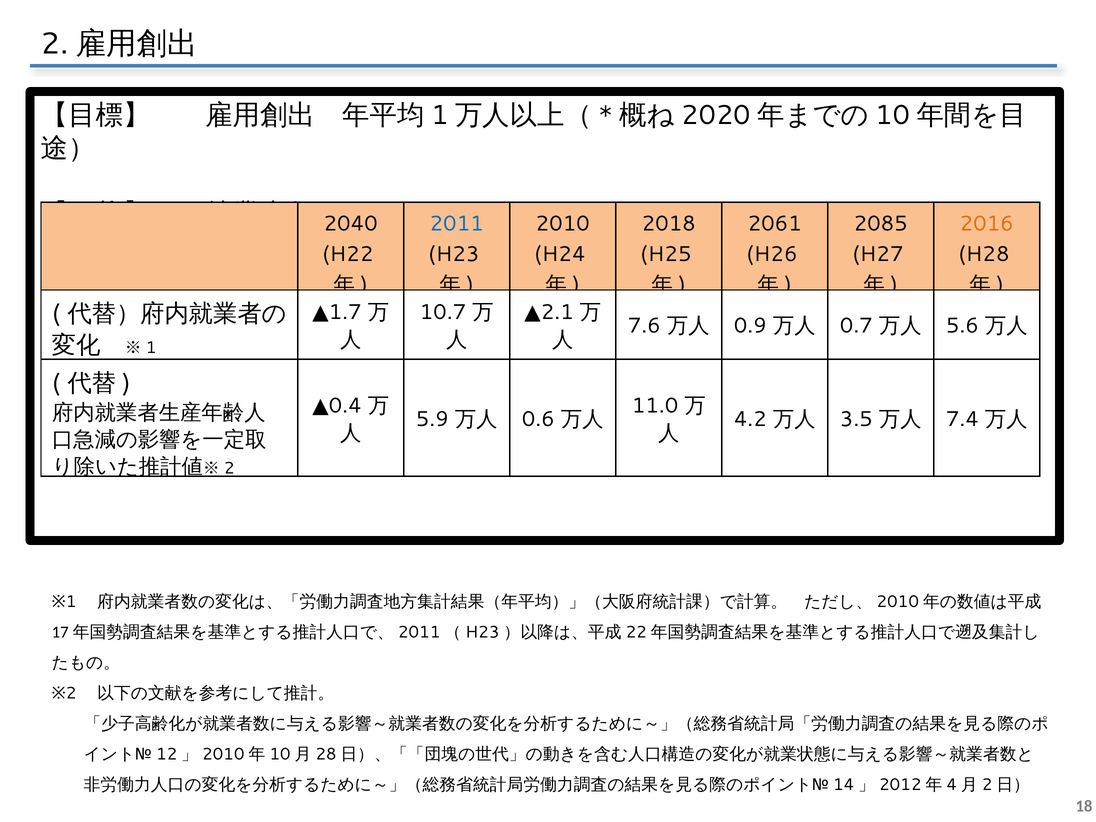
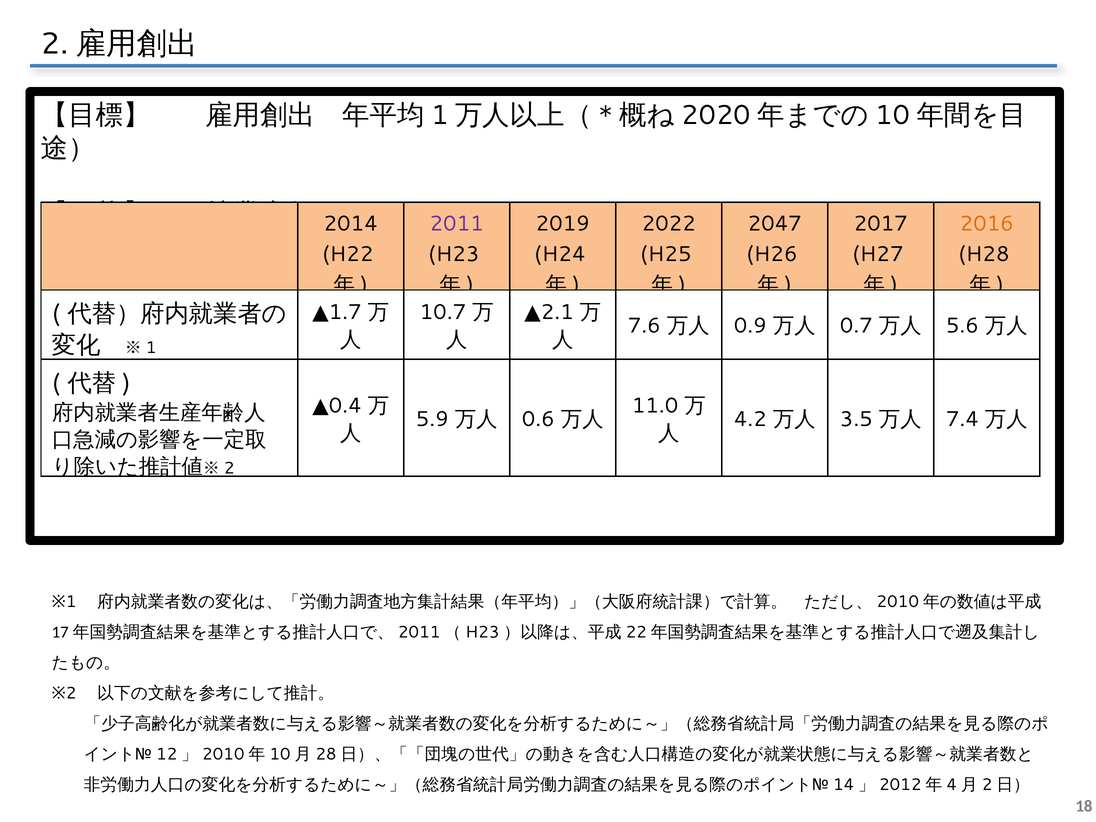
2040: 2040 -> 2014 (351, 224)
2011 colour: blue -> purple (457, 224)
2010: 2010 -> 2019 (563, 224)
2018: 2018 -> 2022 (669, 224)
2061: 2061 -> 2047 (775, 224)
2085: 2085 -> 2017 (881, 224)
